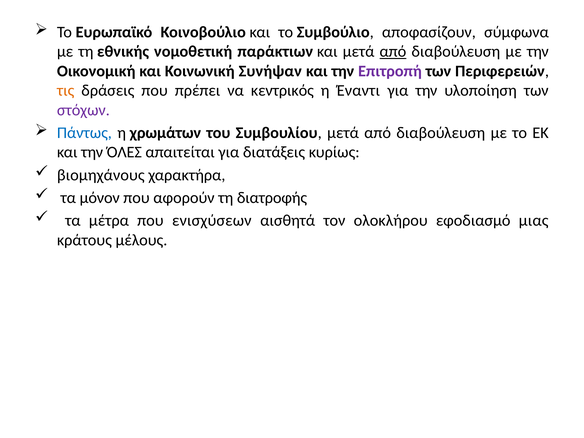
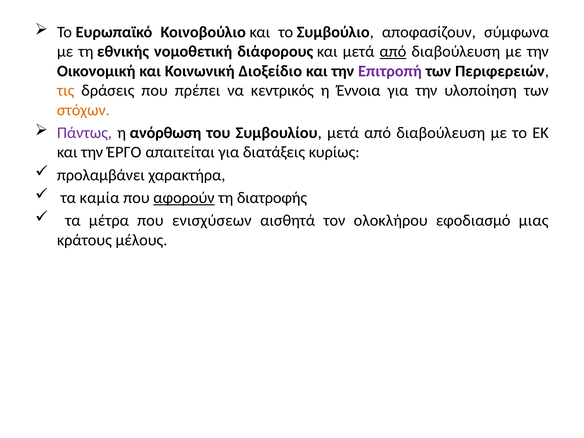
παράκτιων: παράκτιων -> διάφορους (275, 52)
Συνήψαν: Συνήψαν -> Διοξείδιο (270, 71)
Έναντι: Έναντι -> Έννοια (359, 91)
στόχων colour: purple -> orange (83, 110)
Πάντως colour: blue -> purple (84, 133)
χρωμάτων: χρωμάτων -> ανόρθωση (165, 133)
ΌΛΕΣ: ΌΛΕΣ -> ΈΡΓΟ (124, 152)
βιομηχάνους: βιομηχάνους -> προλαμβάνει (101, 175)
μόνον: μόνον -> καμία (100, 198)
αφορούν underline: none -> present (184, 198)
